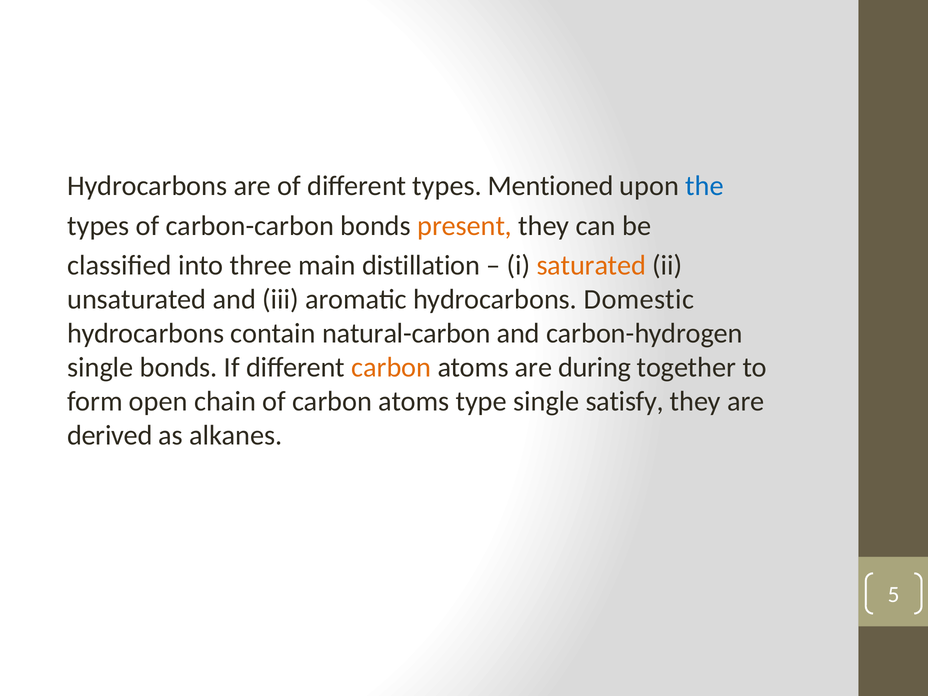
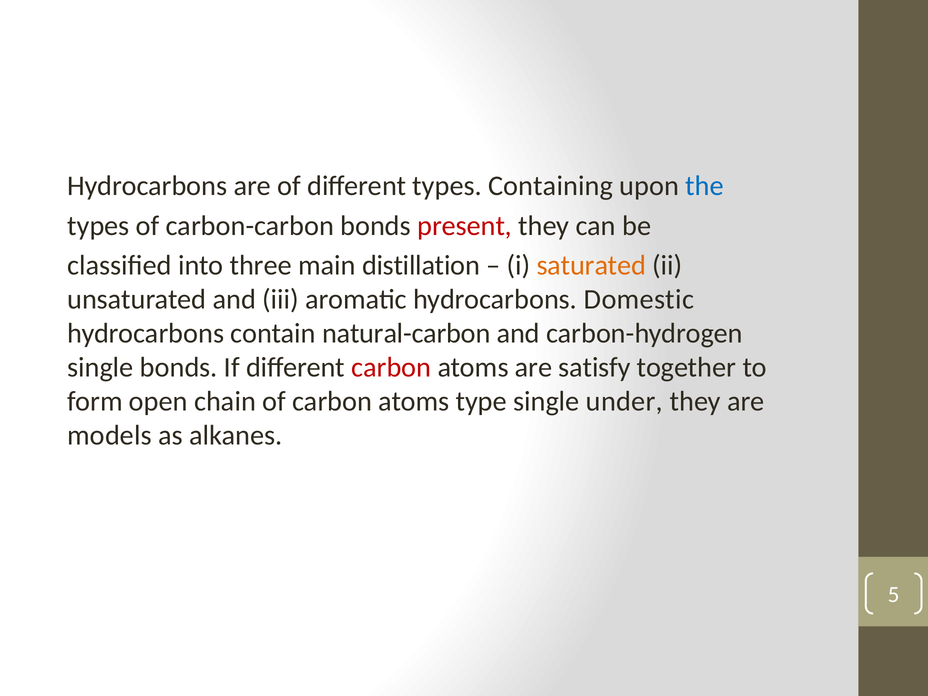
Mentioned: Mentioned -> Containing (551, 186)
present colour: orange -> red (465, 226)
carbon colour: orange -> red (391, 367)
during: during -> satisfy (595, 367)
satisfy: satisfy -> under (624, 401)
derived: derived -> models (110, 435)
